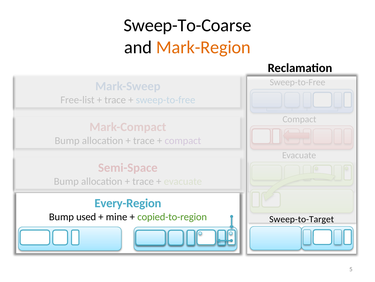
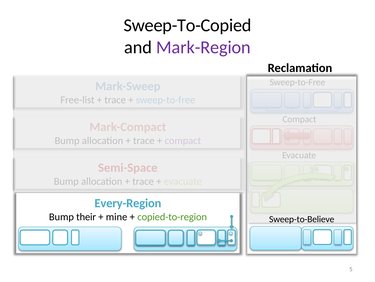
Sweep-To-Coarse: Sweep-To-Coarse -> Sweep-To-Copied (188, 25)
Mark-Region colour: orange -> purple (203, 47)
used: used -> their (86, 216)
Sweep-to-Target: Sweep-to-Target -> Sweep-to-Believe (302, 219)
